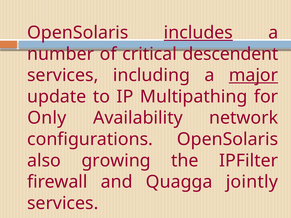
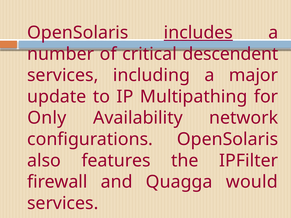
major underline: present -> none (253, 75)
growing: growing -> features (116, 161)
jointly: jointly -> would (252, 182)
